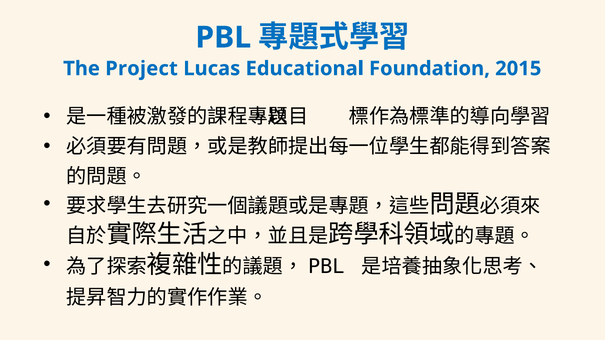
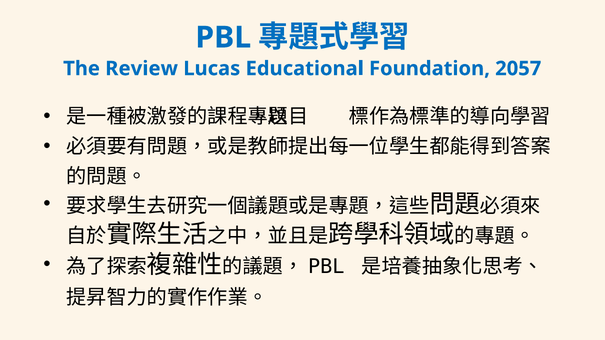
Project: Project -> Review (142, 69)
2015: 2015 -> 2057 (518, 69)
